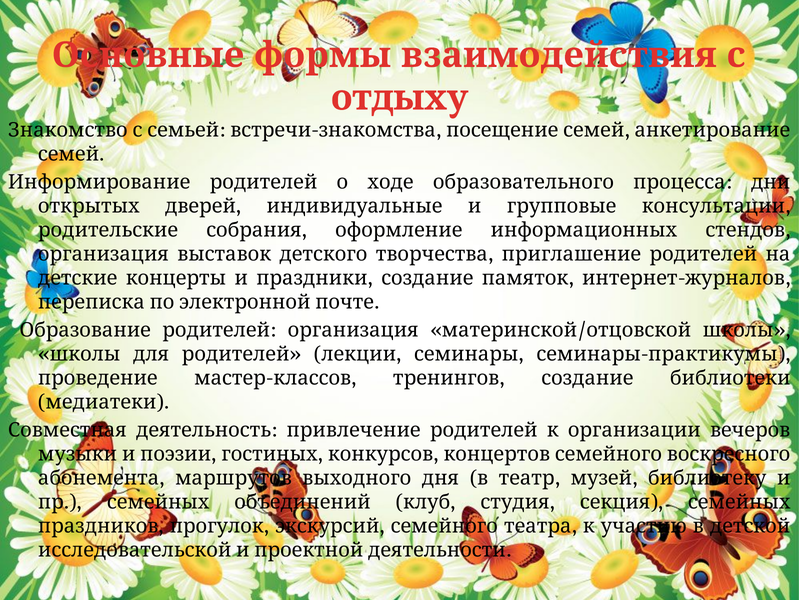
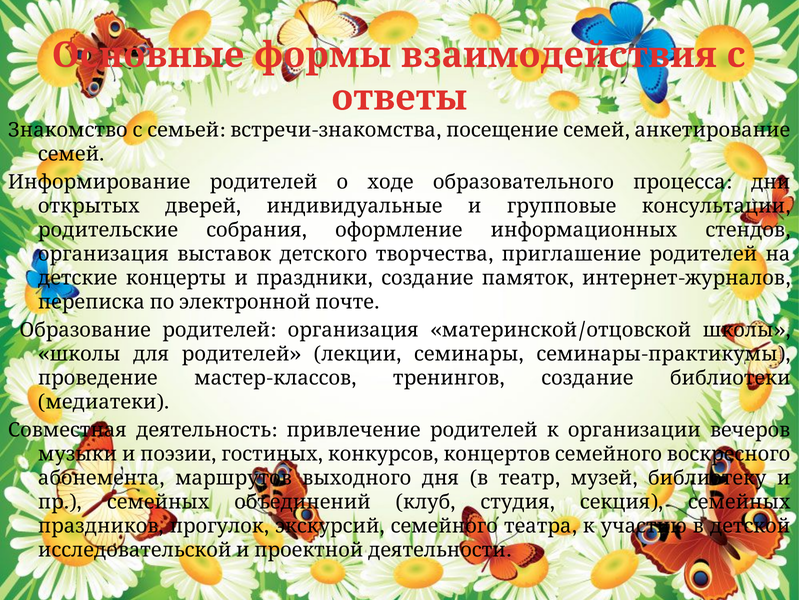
отдыху: отдыху -> ответы (399, 98)
